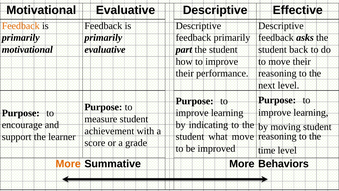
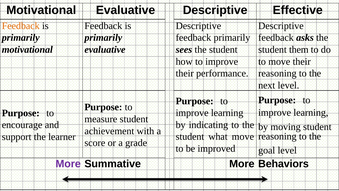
part: part -> sees (184, 50)
back: back -> them (299, 50)
time: time -> goal (267, 150)
More colour: orange -> purple (68, 164)
